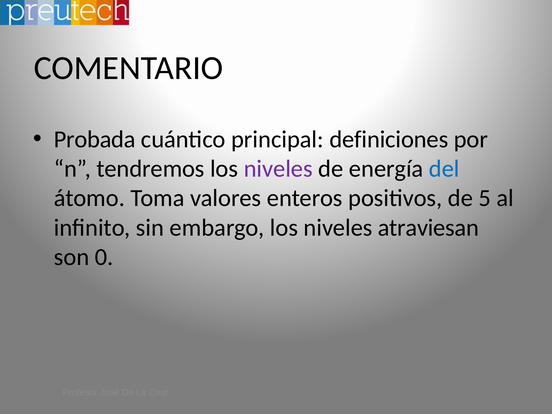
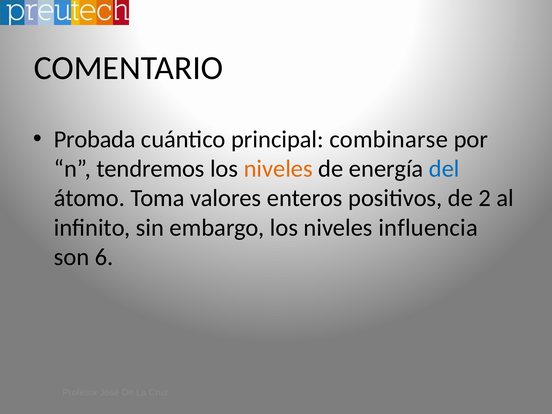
definiciones: definiciones -> combinarse (389, 139)
niveles colour: purple -> orange (278, 169)
5: 5 -> 2 (485, 198)
atraviesan: atraviesan -> influencia (428, 228)
0: 0 -> 6 (104, 257)
